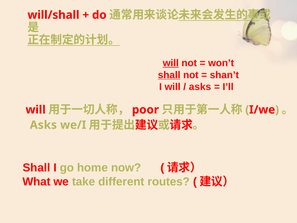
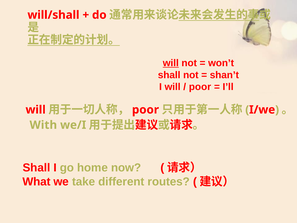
shall underline: present -> none (169, 75)
asks: asks -> poor (200, 87)
Asks: Asks -> With (43, 125)
